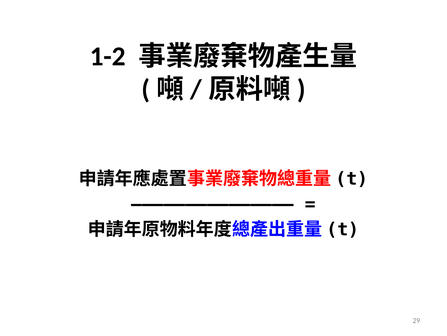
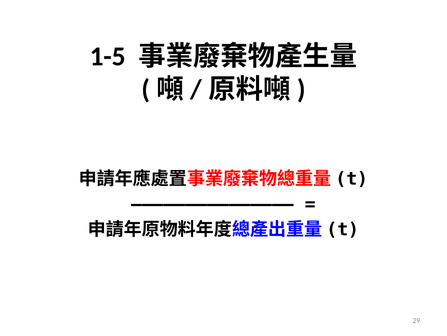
1-2: 1-2 -> 1-5 (108, 56)
